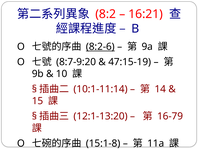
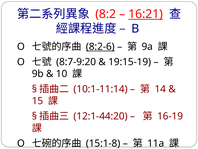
16:21 underline: none -> present (146, 14)
47:15-19: 47:15-19 -> 19:15-19 (130, 62)
12:1-13:20: 12:1-13:20 -> 12:1-44:20 (101, 116)
16-79: 16-79 -> 16-19 (170, 116)
